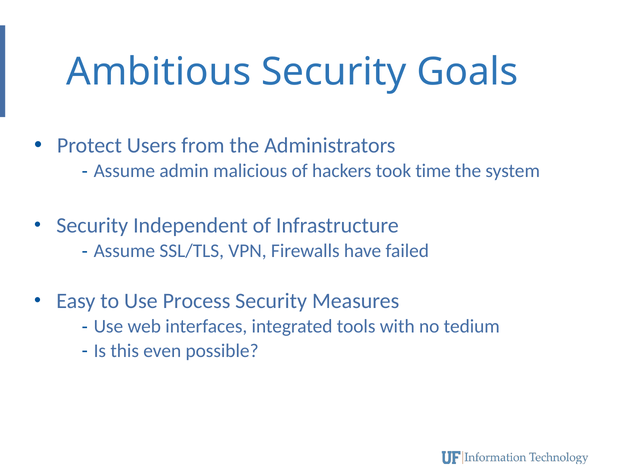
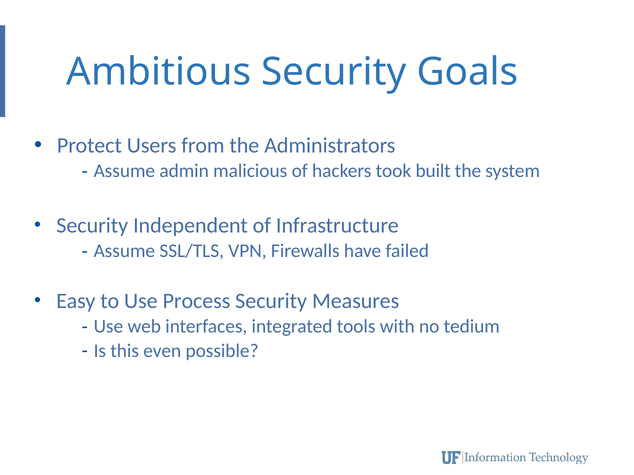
time: time -> built (433, 171)
